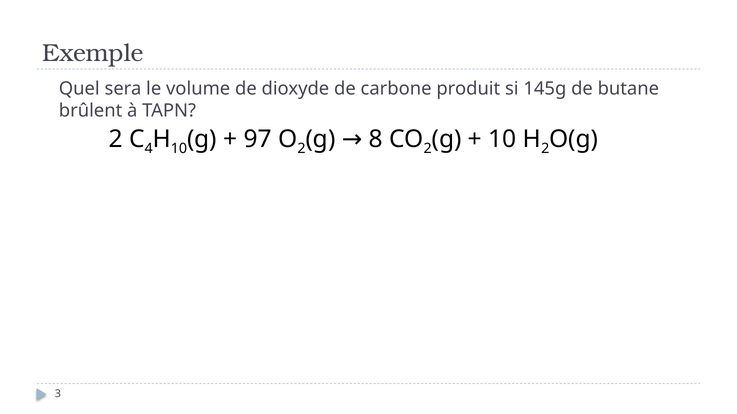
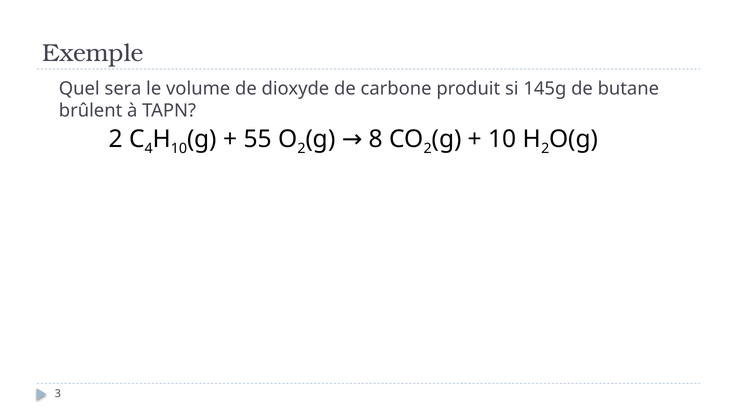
97: 97 -> 55 (258, 139)
